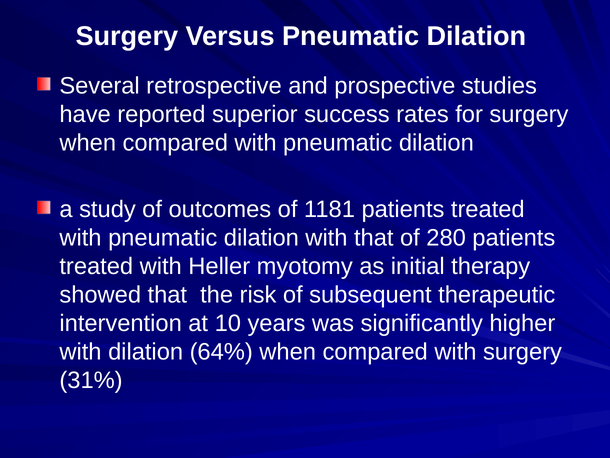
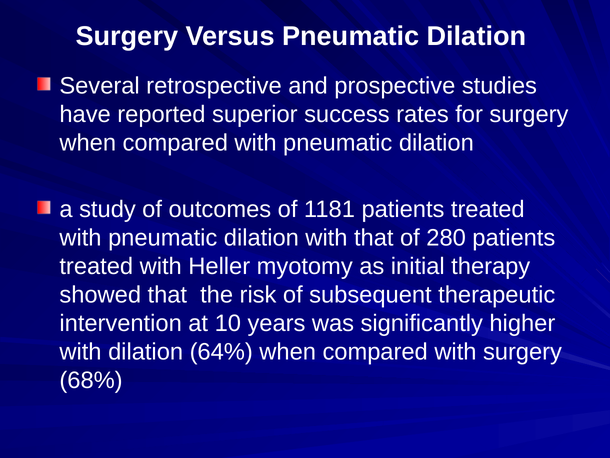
31%: 31% -> 68% (91, 380)
